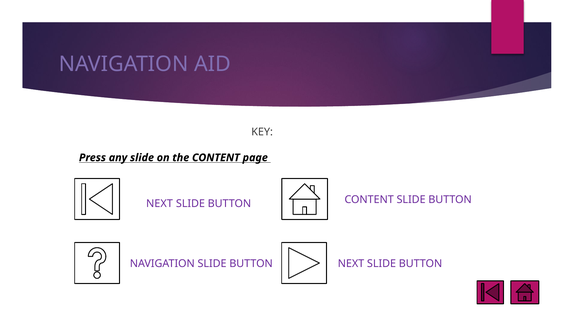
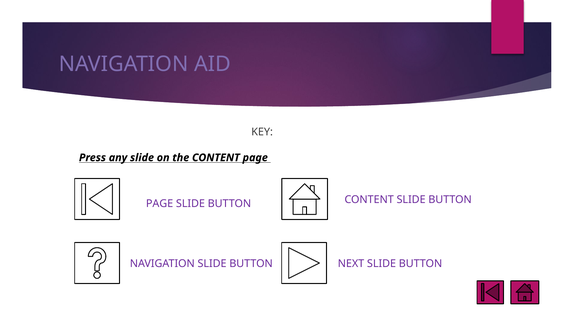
NEXT: NEXT -> PAGE (160, 203)
